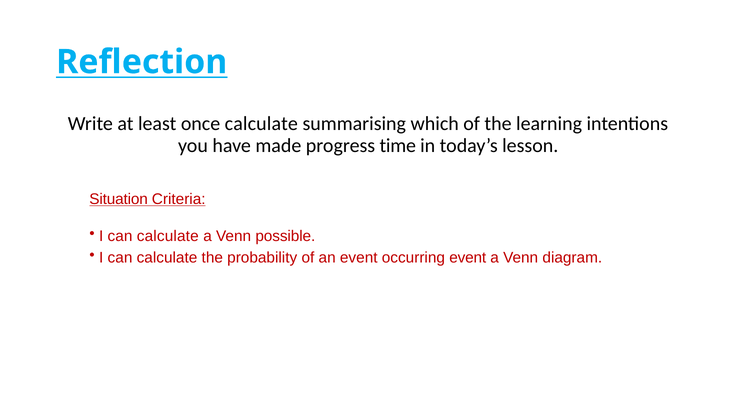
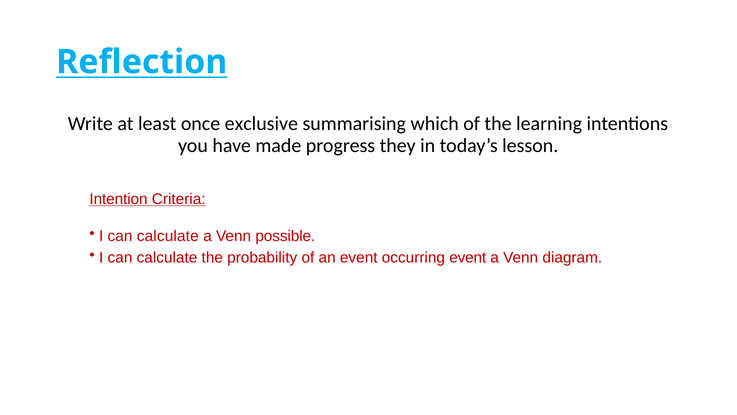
once calculate: calculate -> exclusive (261, 124)
time: time -> they (398, 145)
Situation: Situation -> Intention (119, 199)
